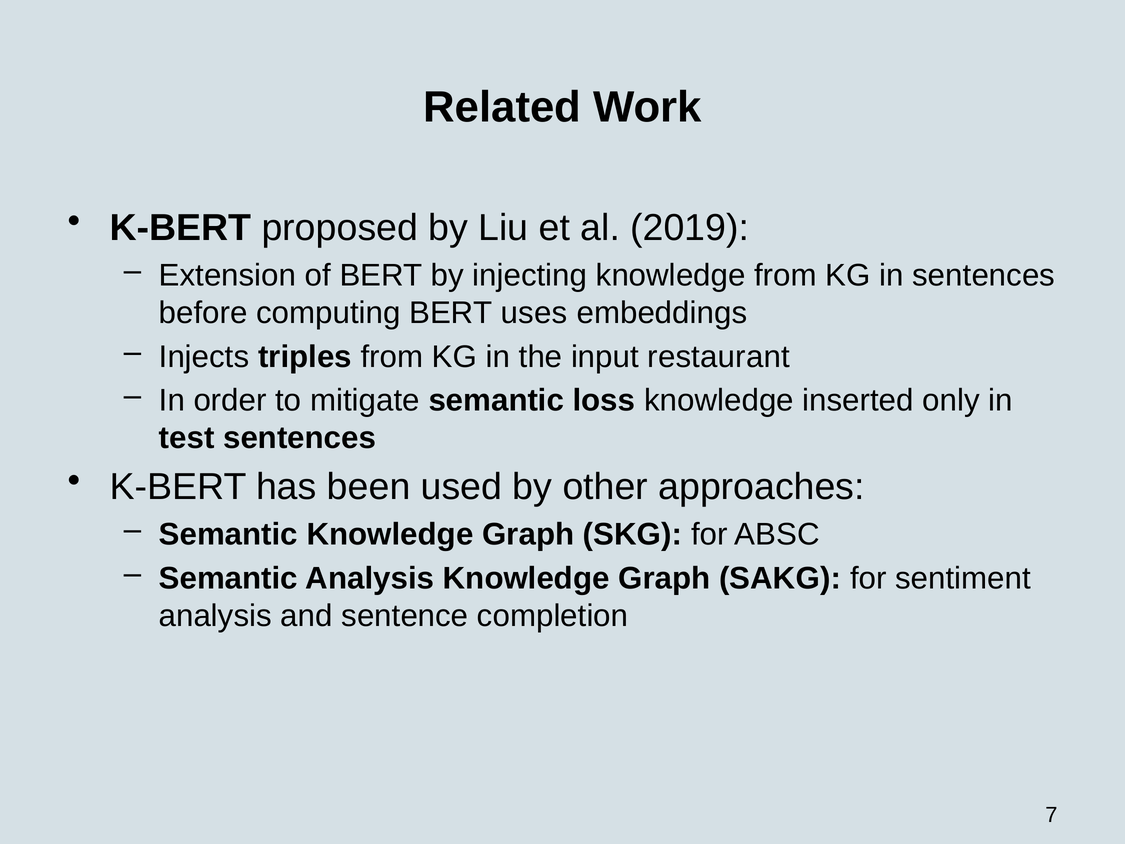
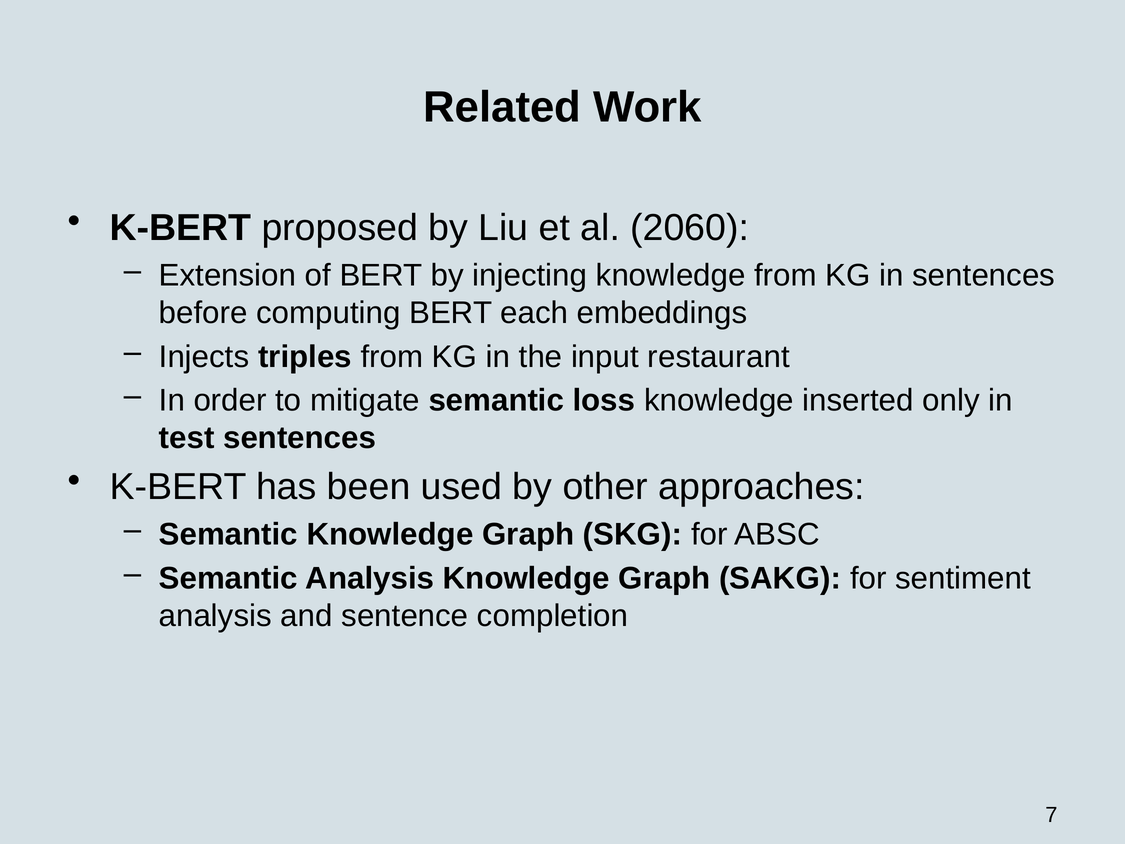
2019: 2019 -> 2060 (690, 228)
uses: uses -> each (534, 313)
